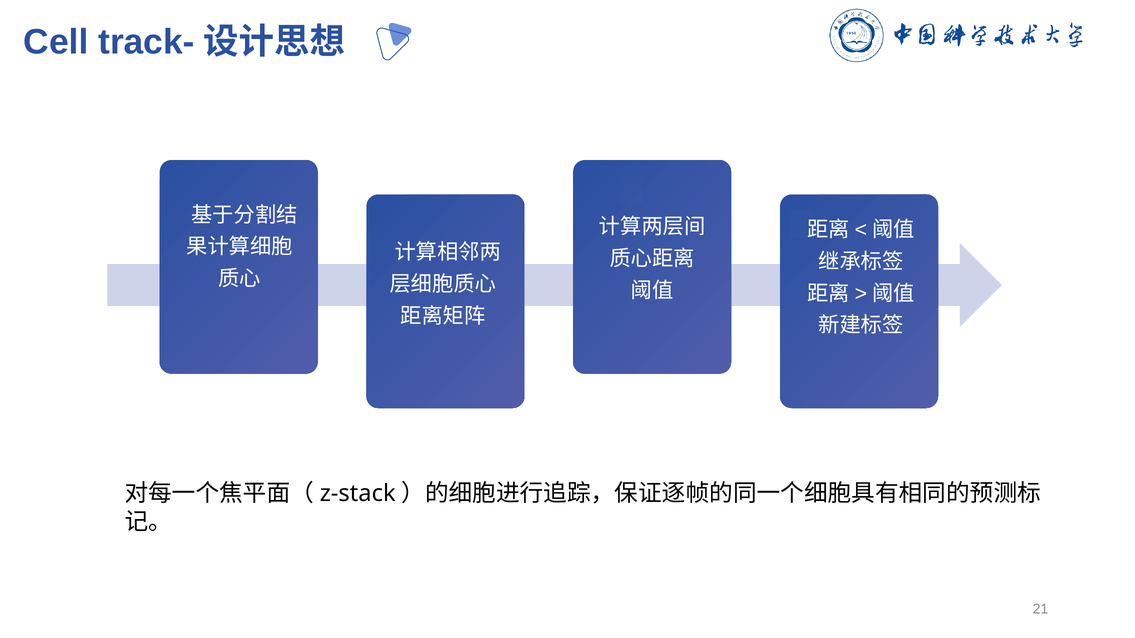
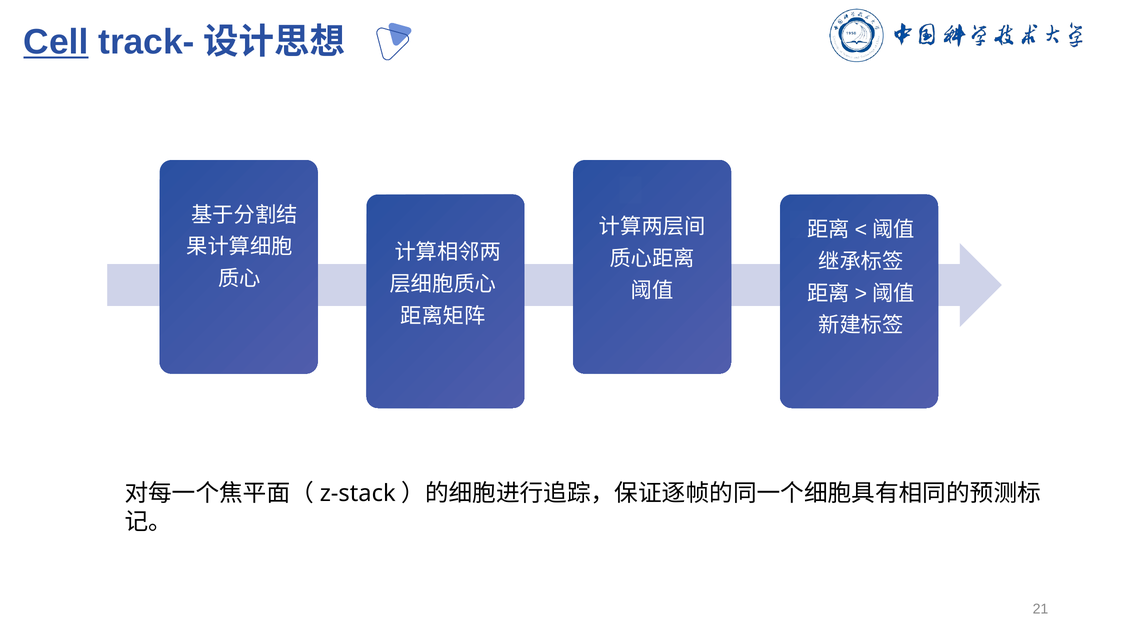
Cell underline: none -> present (56, 42)
